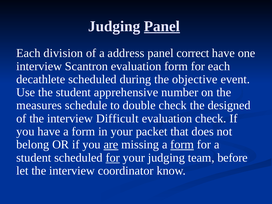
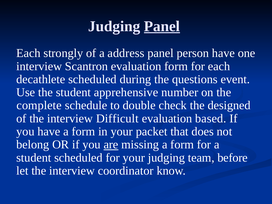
division: division -> strongly (63, 53)
correct: correct -> person (193, 53)
objective: objective -> questions (195, 79)
measures: measures -> complete (39, 105)
evaluation check: check -> based (211, 118)
form underline: present -> none (182, 145)
for underline: present -> none (113, 158)
